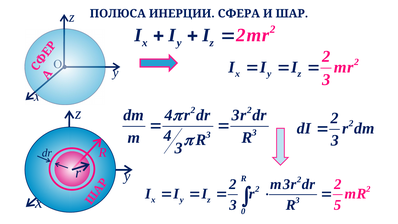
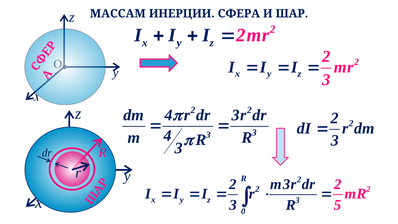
ПОЛЮСА: ПОЛЮСА -> МАССАМ (118, 14)
